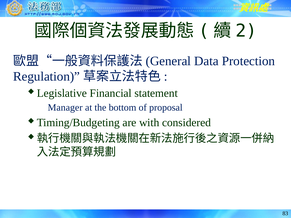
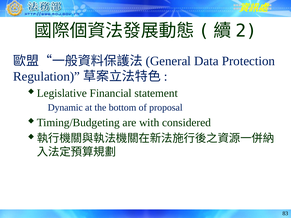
Manager: Manager -> Dynamic (65, 108)
